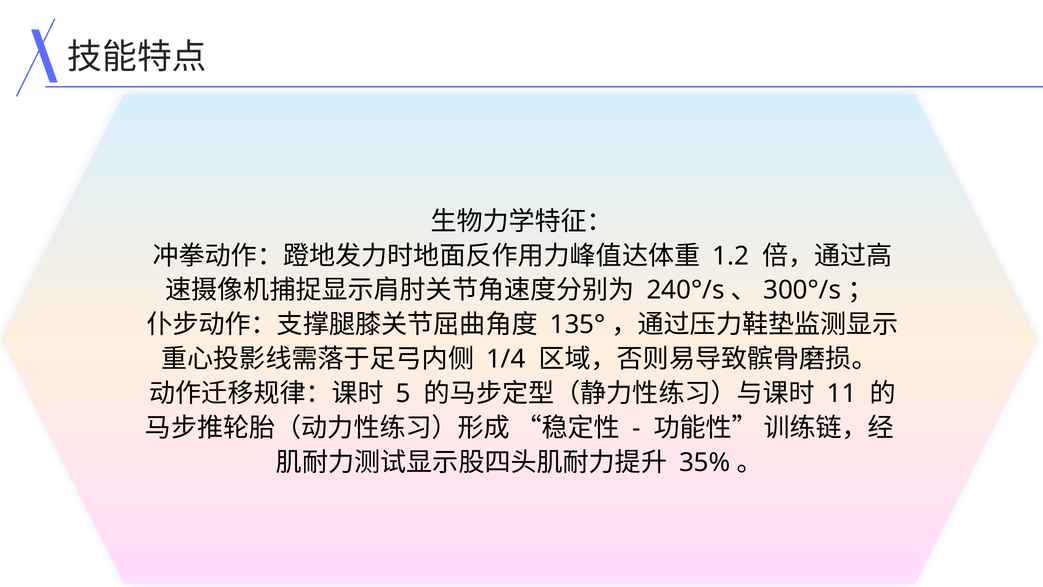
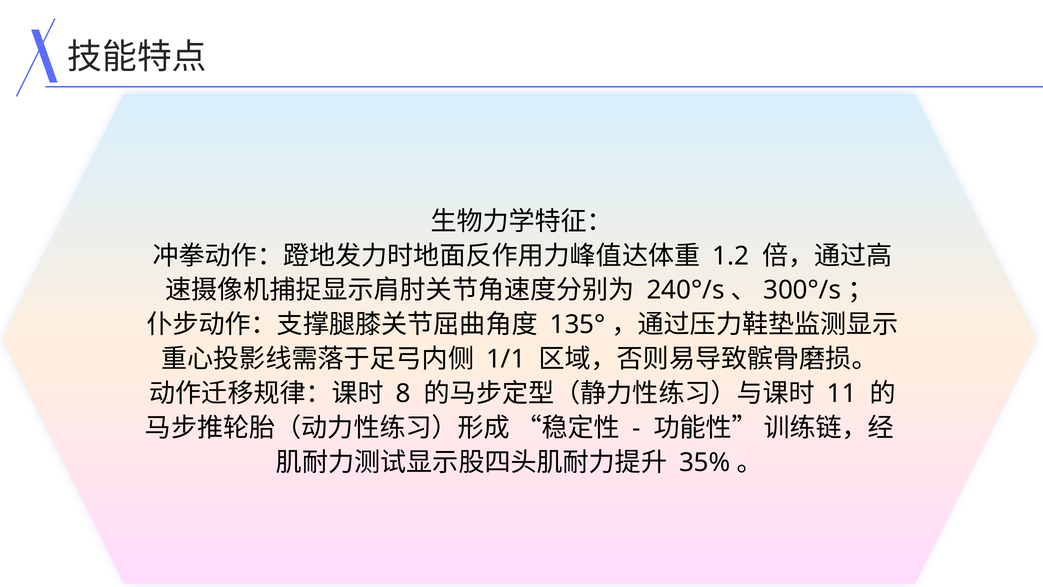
1/4: 1/4 -> 1/1 (506, 359)
5: 5 -> 8 (403, 393)
